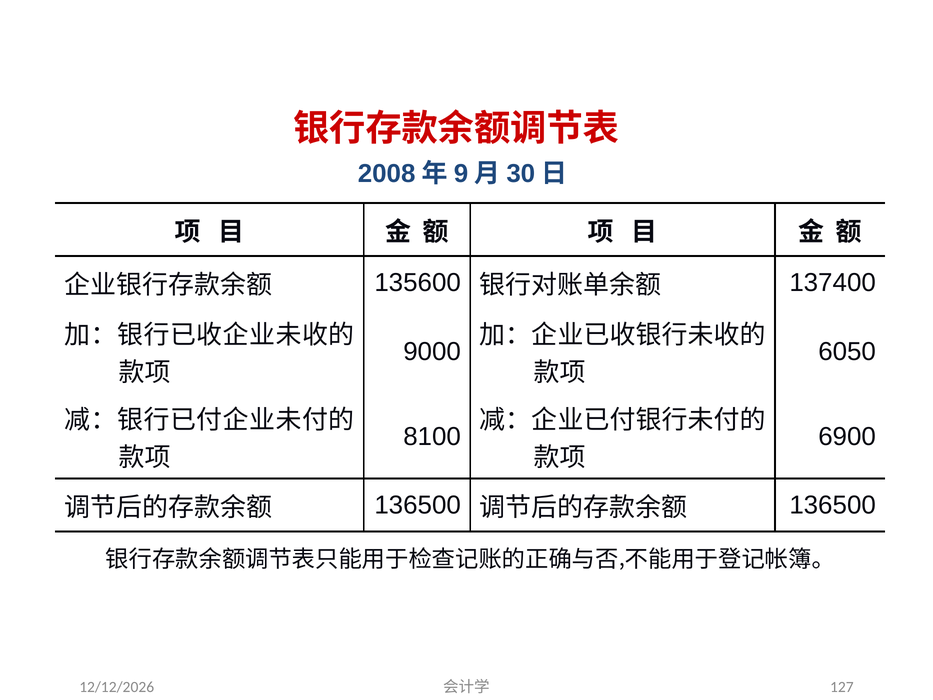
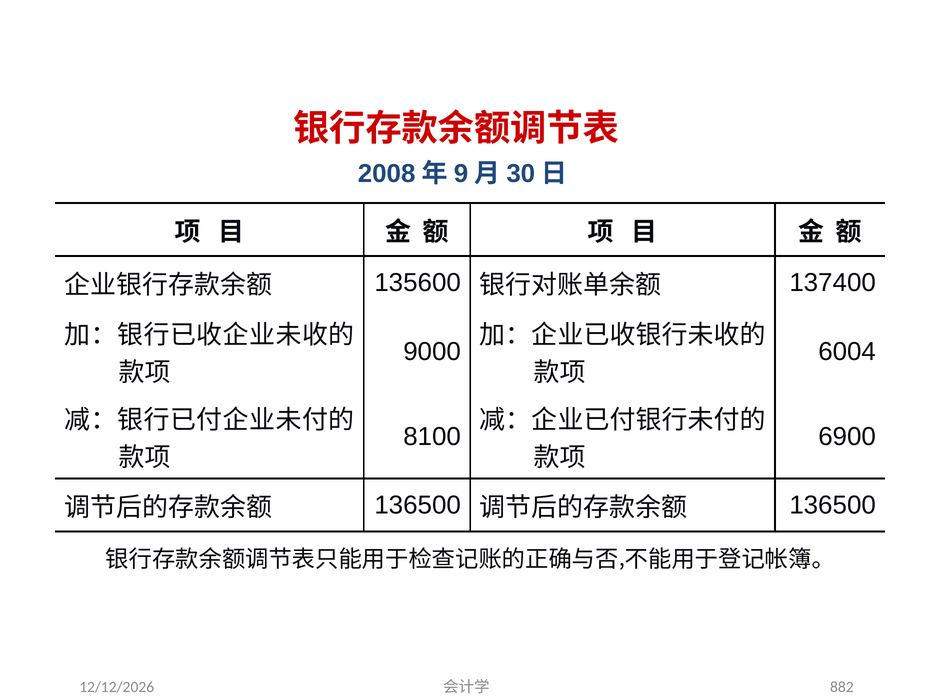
6050: 6050 -> 6004 (847, 352)
127: 127 -> 882 (842, 687)
